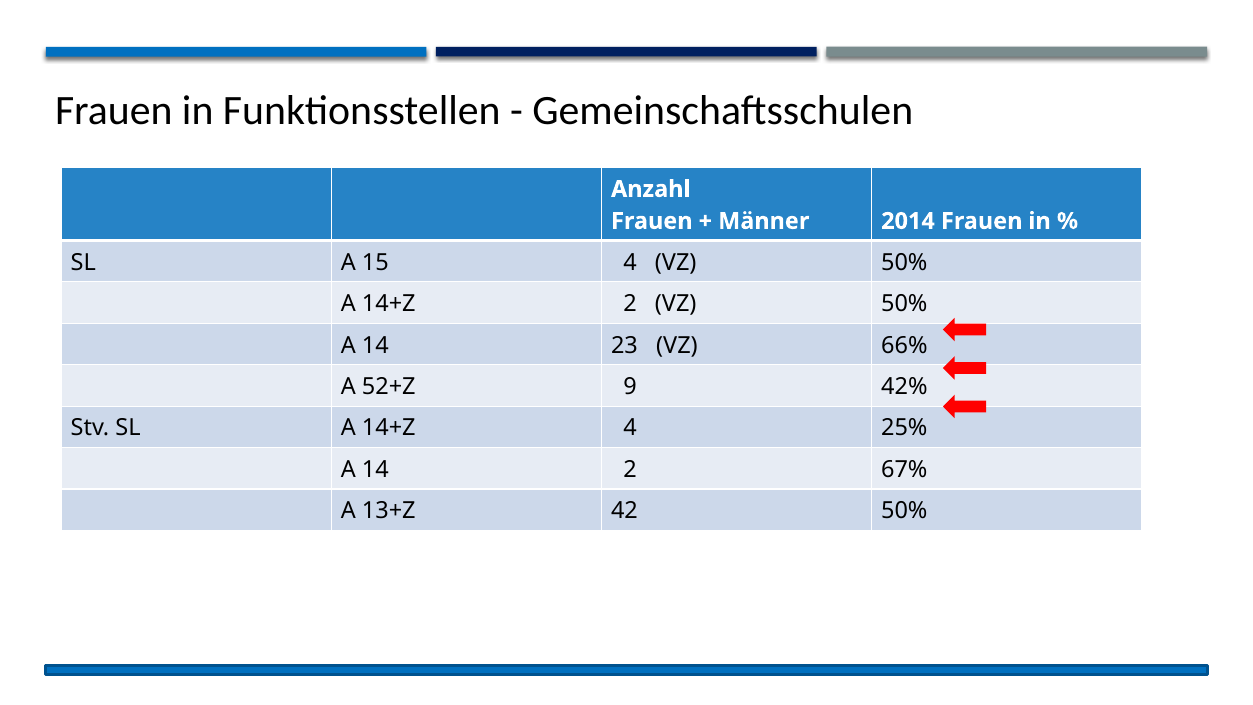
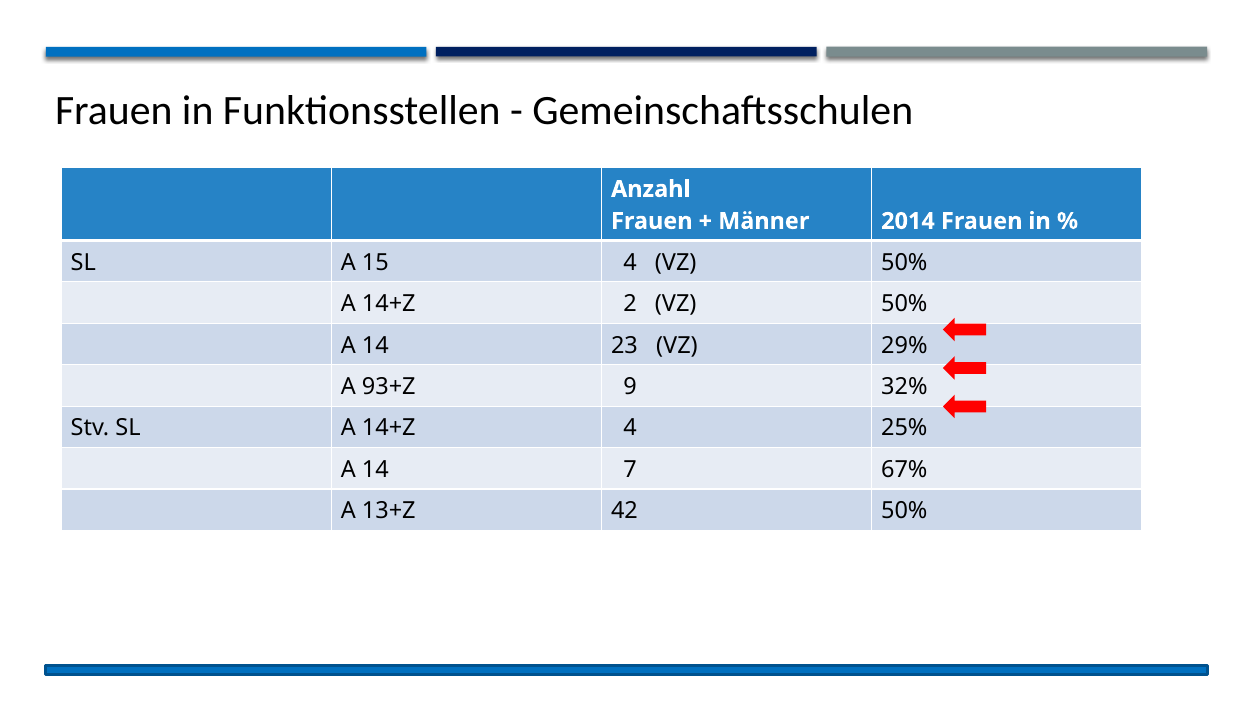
66%: 66% -> 29% (904, 345)
52+Z: 52+Z -> 93+Z (389, 387)
42%: 42% -> 32% (904, 387)
14 2: 2 -> 7 (630, 469)
